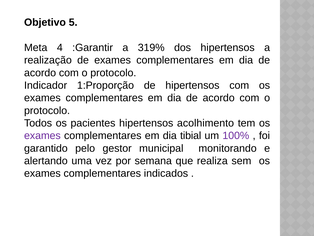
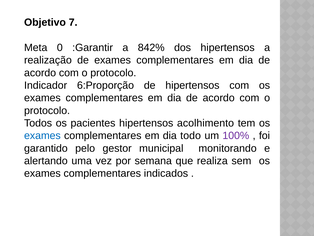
5: 5 -> 7 (73, 22)
4: 4 -> 0 (60, 48)
319%: 319% -> 842% (151, 48)
1:Proporção: 1:Proporção -> 6:Proporção (106, 85)
exames colour: purple -> blue (42, 135)
tibial: tibial -> todo (191, 135)
